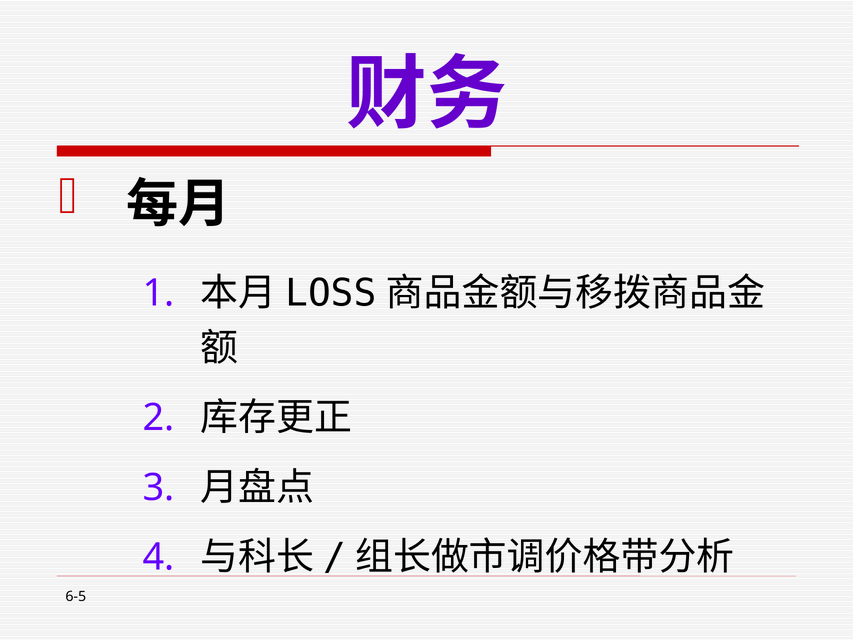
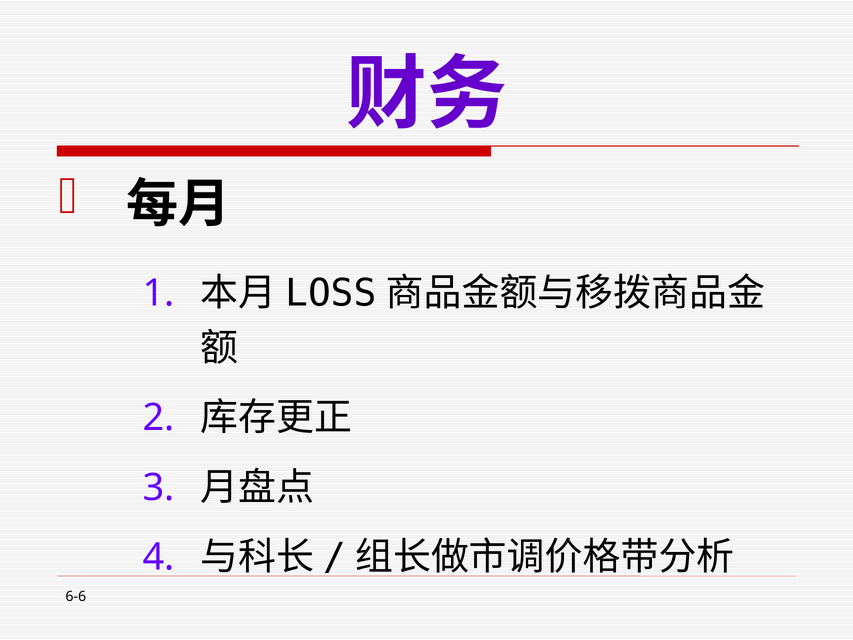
6-5: 6-5 -> 6-6 (76, 596)
